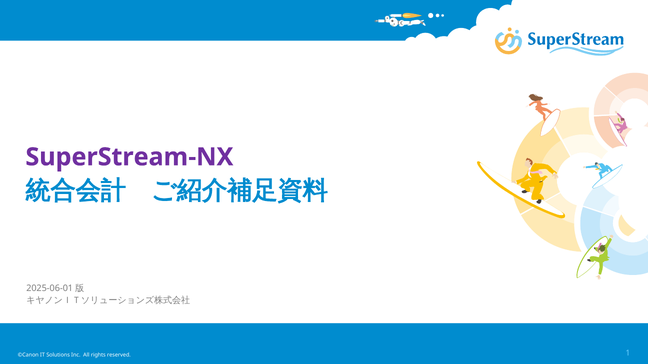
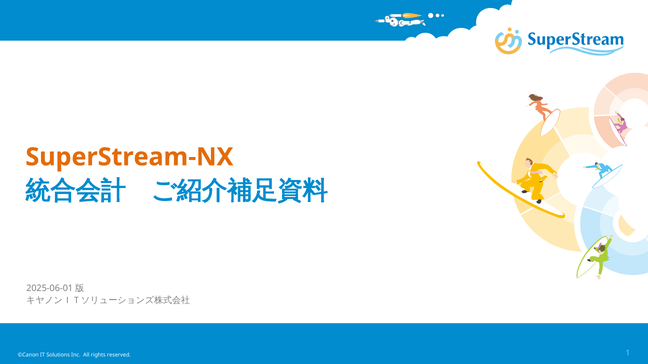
SuperStream-NX colour: purple -> orange (129, 157)
